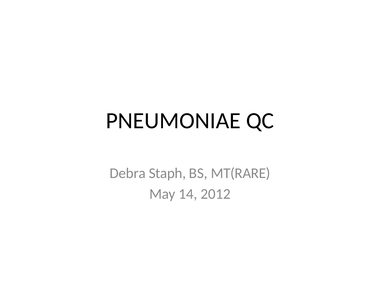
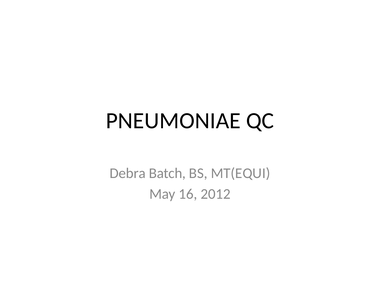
Staph: Staph -> Batch (167, 173)
MT(RARE: MT(RARE -> MT(EQUI (241, 173)
14: 14 -> 16 (188, 194)
